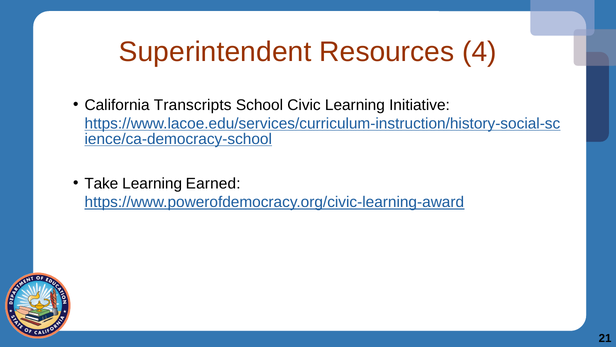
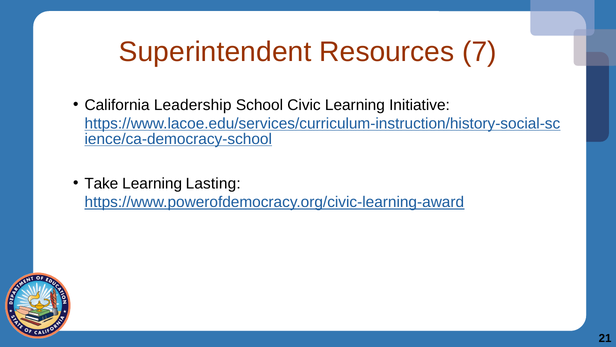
4: 4 -> 7 (479, 52)
Transcripts: Transcripts -> Leadership (193, 105)
Earned: Earned -> Lasting (213, 183)
